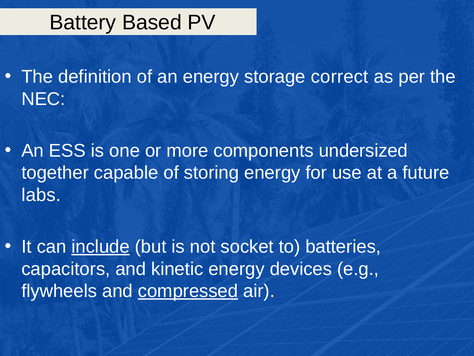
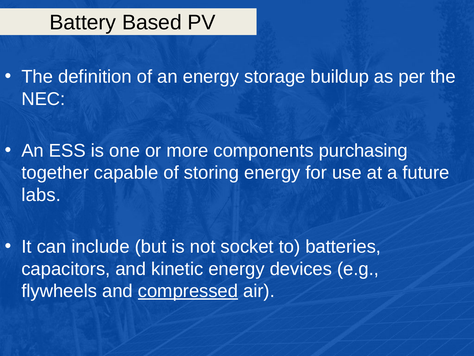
correct: correct -> buildup (340, 77)
undersized: undersized -> purchasing (363, 150)
include underline: present -> none (101, 246)
